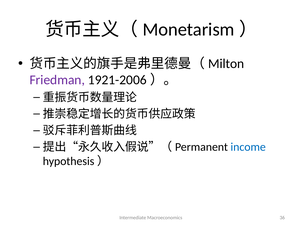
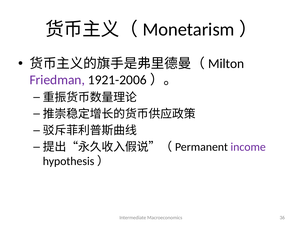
income colour: blue -> purple (248, 147)
